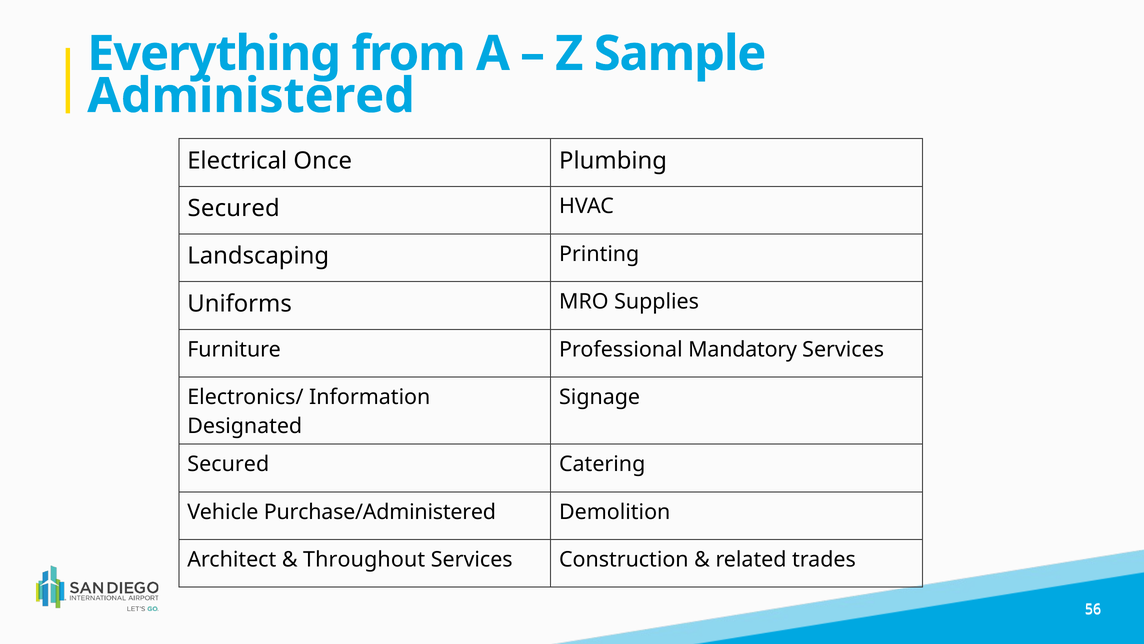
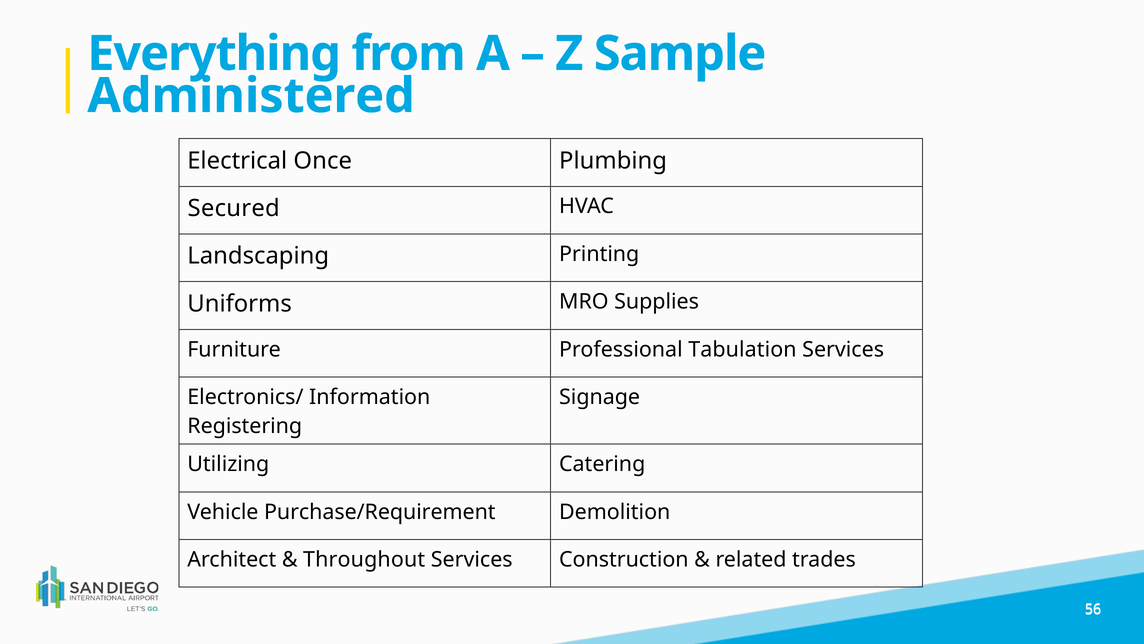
Mandatory: Mandatory -> Tabulation (742, 349)
Designated: Designated -> Registering (245, 426)
Secured: Secured -> Utilizing (228, 464)
Purchase/Administered: Purchase/Administered -> Purchase/Requirement (380, 512)
